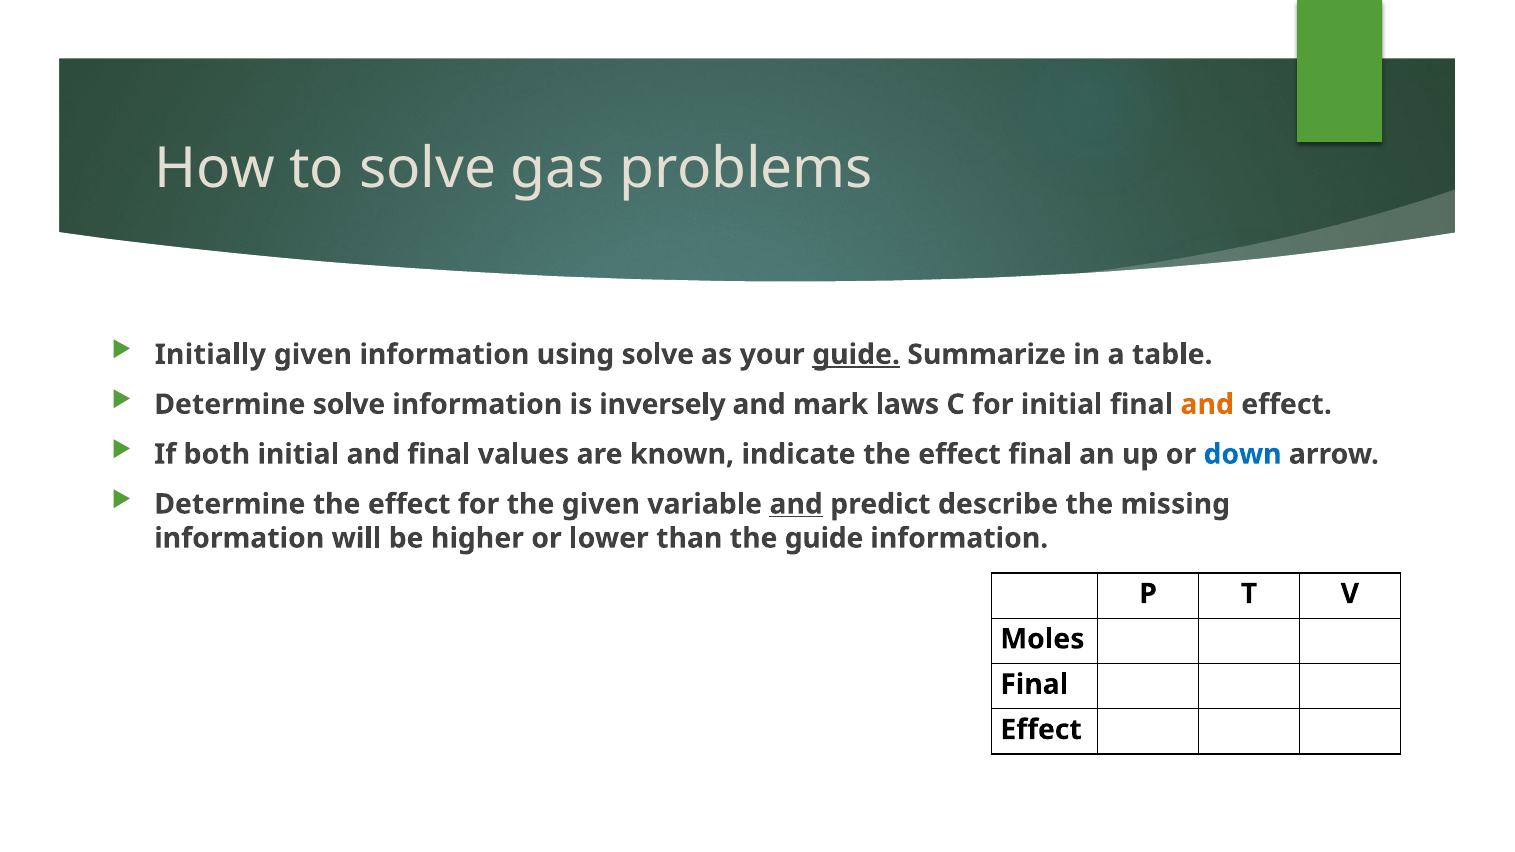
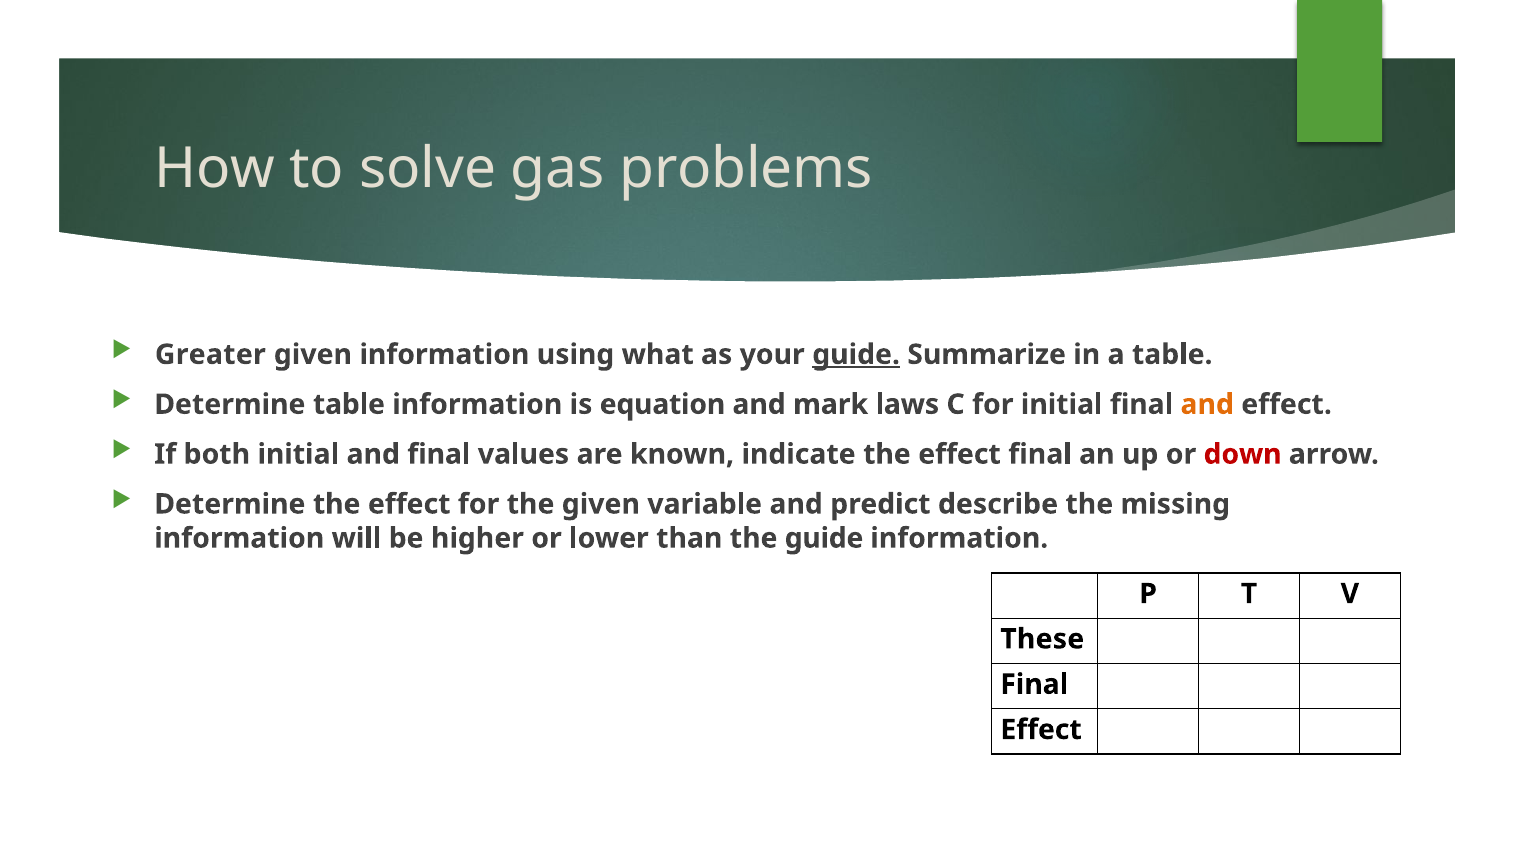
Initially: Initially -> Greater (210, 355)
using solve: solve -> what (658, 355)
Determine solve: solve -> table (349, 405)
inversely: inversely -> equation (662, 405)
down colour: blue -> red (1243, 454)
and underline: present -> none (796, 504)
Moles: Moles -> These (1042, 639)
